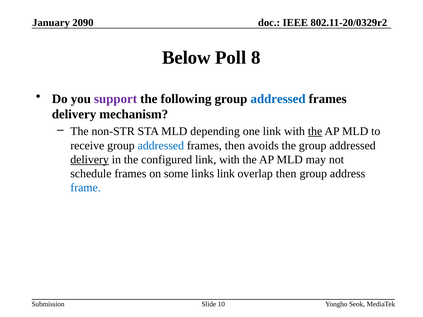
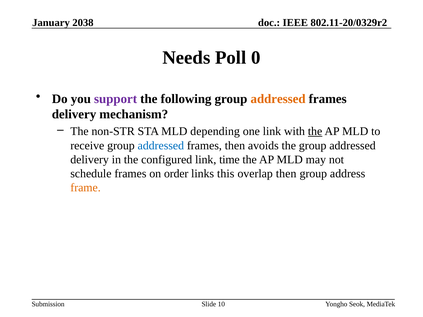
2090: 2090 -> 2038 (83, 23)
Below: Below -> Needs (186, 58)
8: 8 -> 0 (256, 58)
addressed colour: blue -> orange (278, 99)
delivery underline: present -> none (90, 160)
configured link with: with -> time (229, 160)
some: some -> order (176, 174)
links link: link -> this (226, 174)
frame colour: blue -> orange (86, 188)
